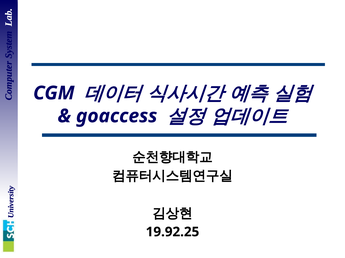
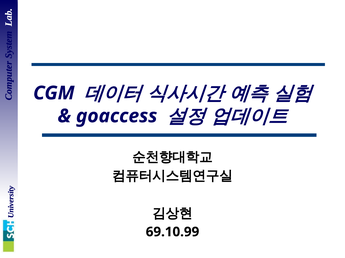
19.92.25: 19.92.25 -> 69.10.99 (173, 233)
